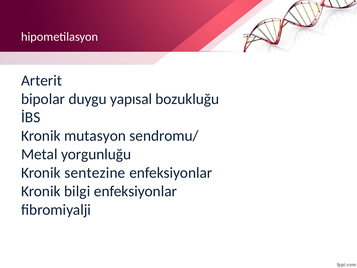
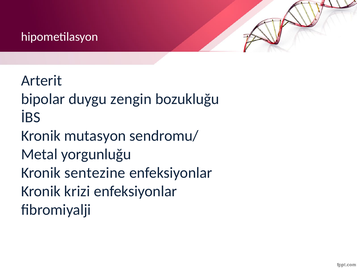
yapısal: yapısal -> zengin (131, 99)
bilgi: bilgi -> krizi (77, 191)
